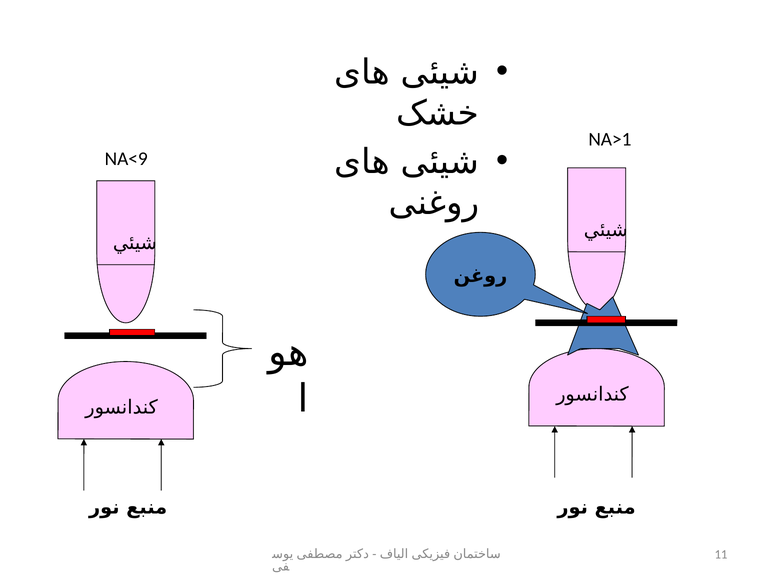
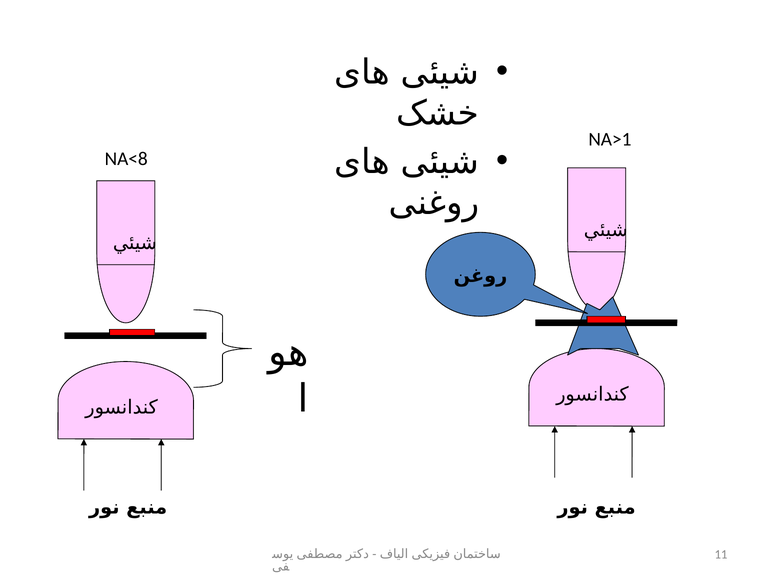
NA<9: NA<9 -> NA<8 (126, 159)
